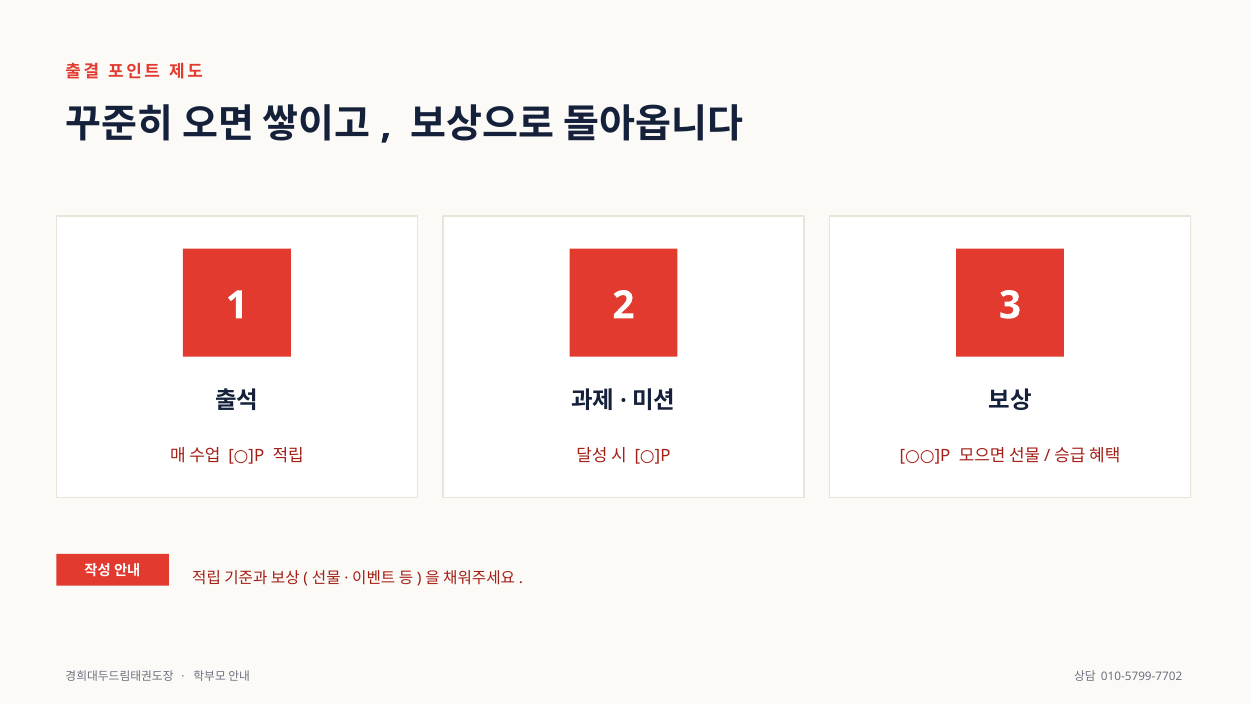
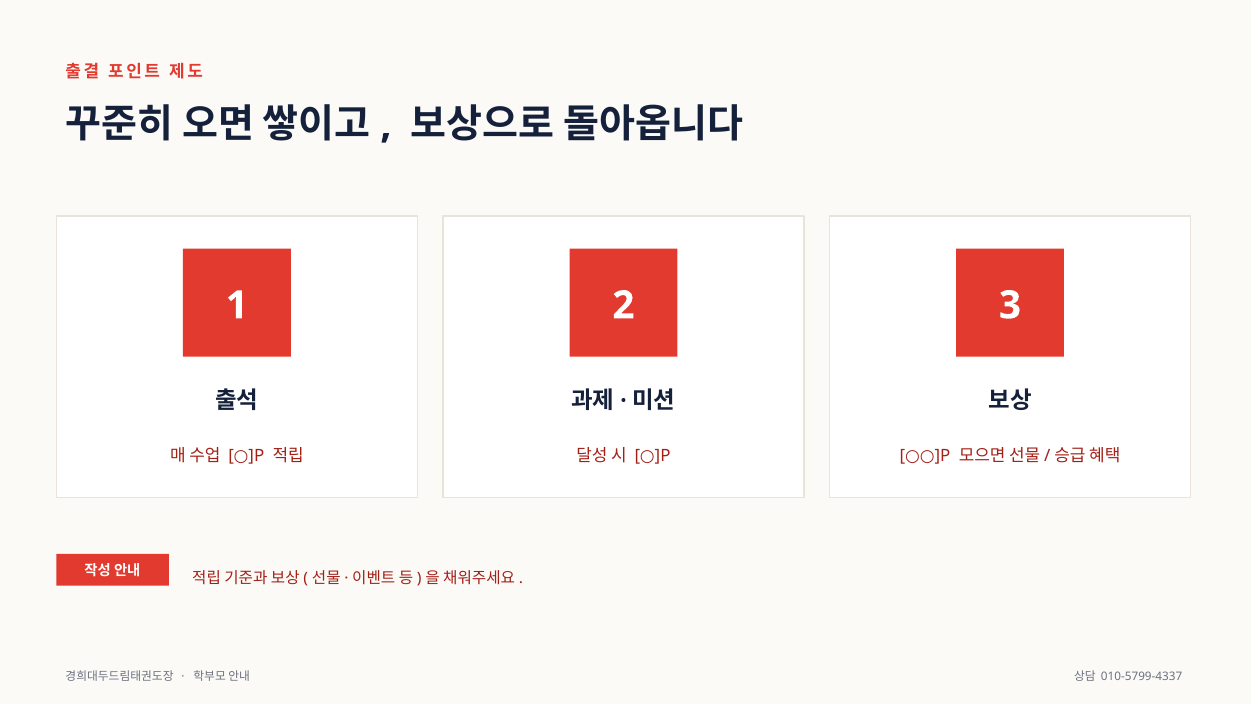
010-5799-7702: 010-5799-7702 -> 010-5799-4337 (1142, 676)
